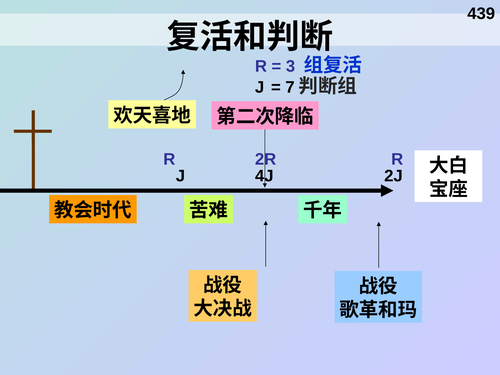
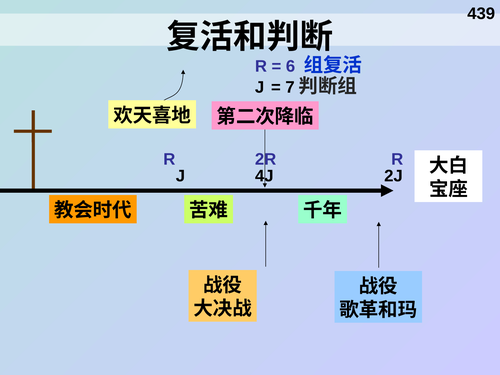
3: 3 -> 6 (291, 66)
